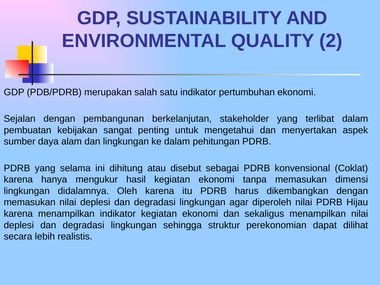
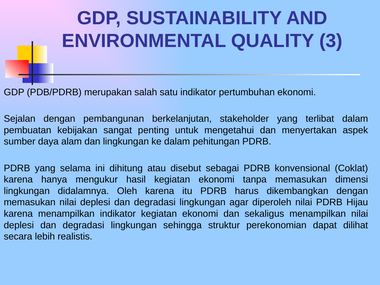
2: 2 -> 3 (331, 41)
